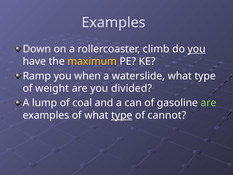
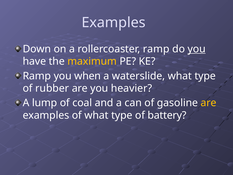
rollercoaster climb: climb -> ramp (156, 49)
weight: weight -> rubber (52, 88)
divided: divided -> heavier (131, 88)
are colour: light green -> yellow (209, 103)
type underline: present -> none (122, 115)
cannot: cannot -> battery (167, 115)
